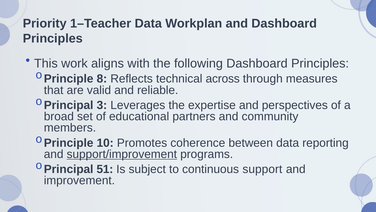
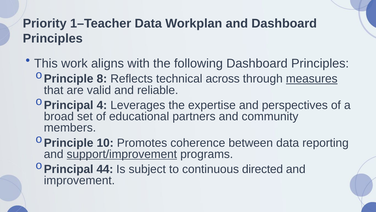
measures underline: none -> present (312, 79)
3: 3 -> 4 (102, 105)
51: 51 -> 44 (105, 169)
support: support -> directed (262, 169)
